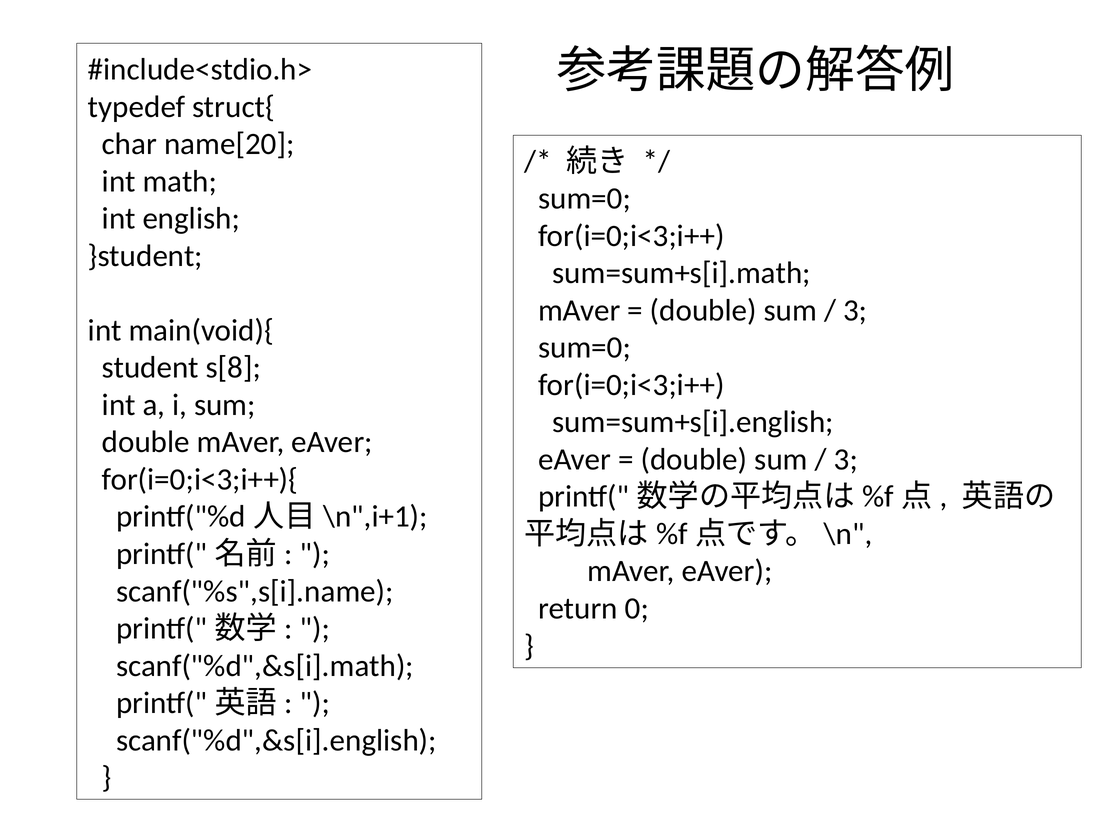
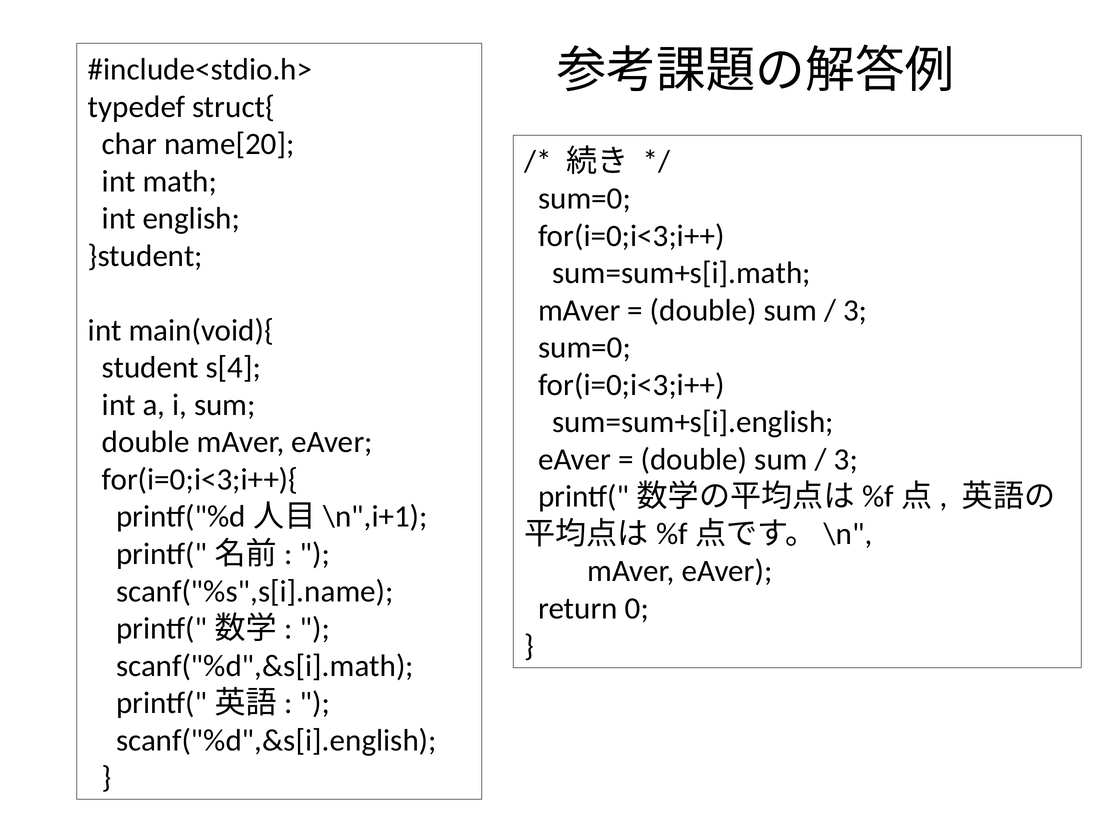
s[8: s[8 -> s[4 (233, 368)
